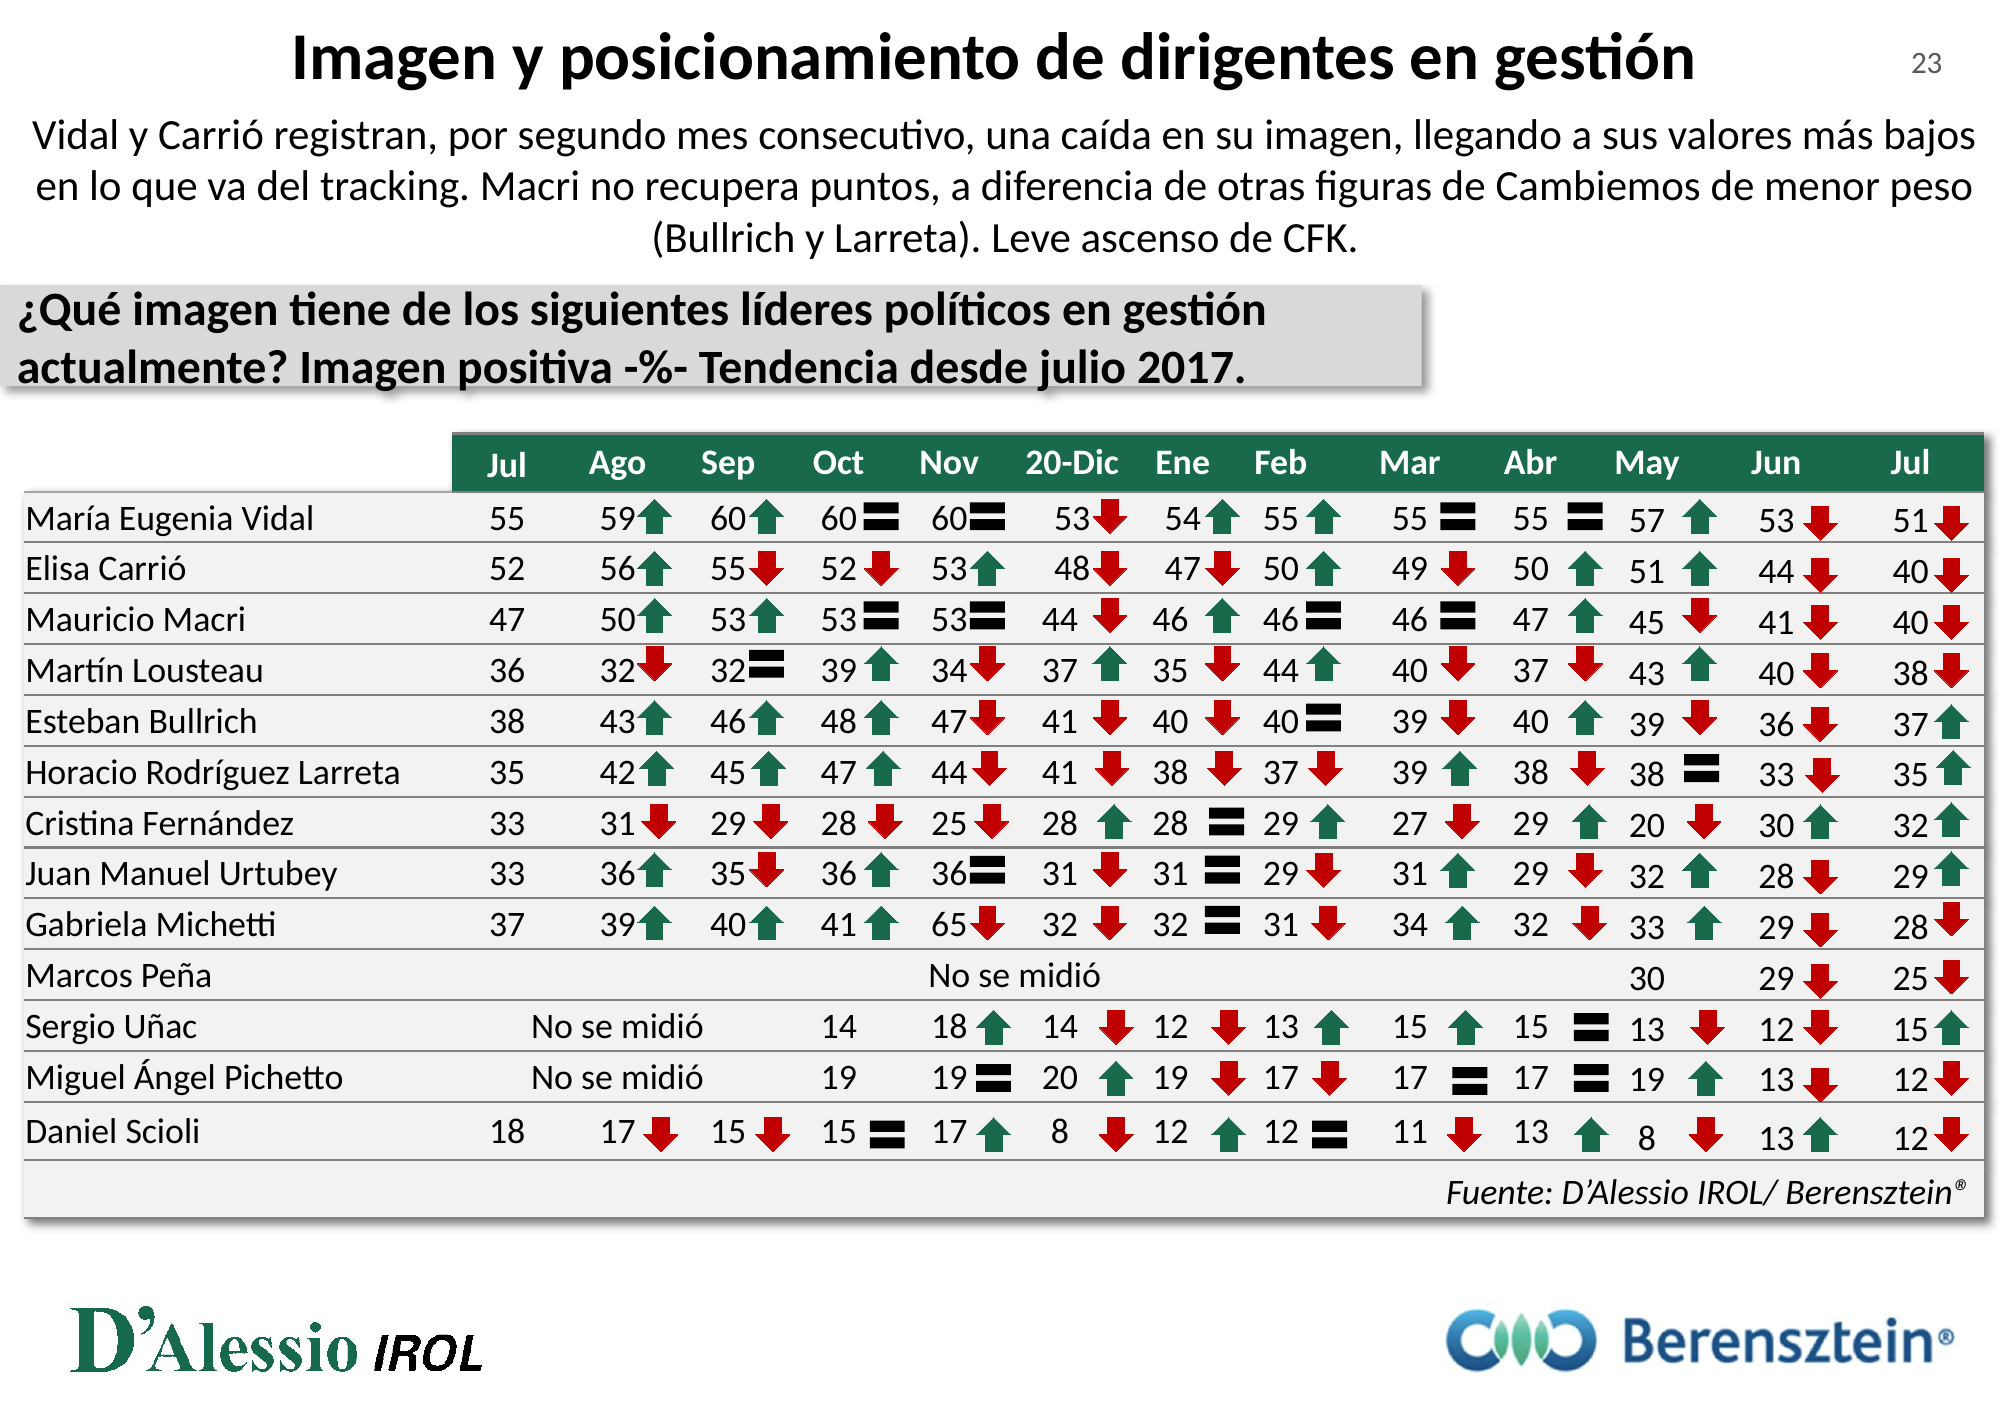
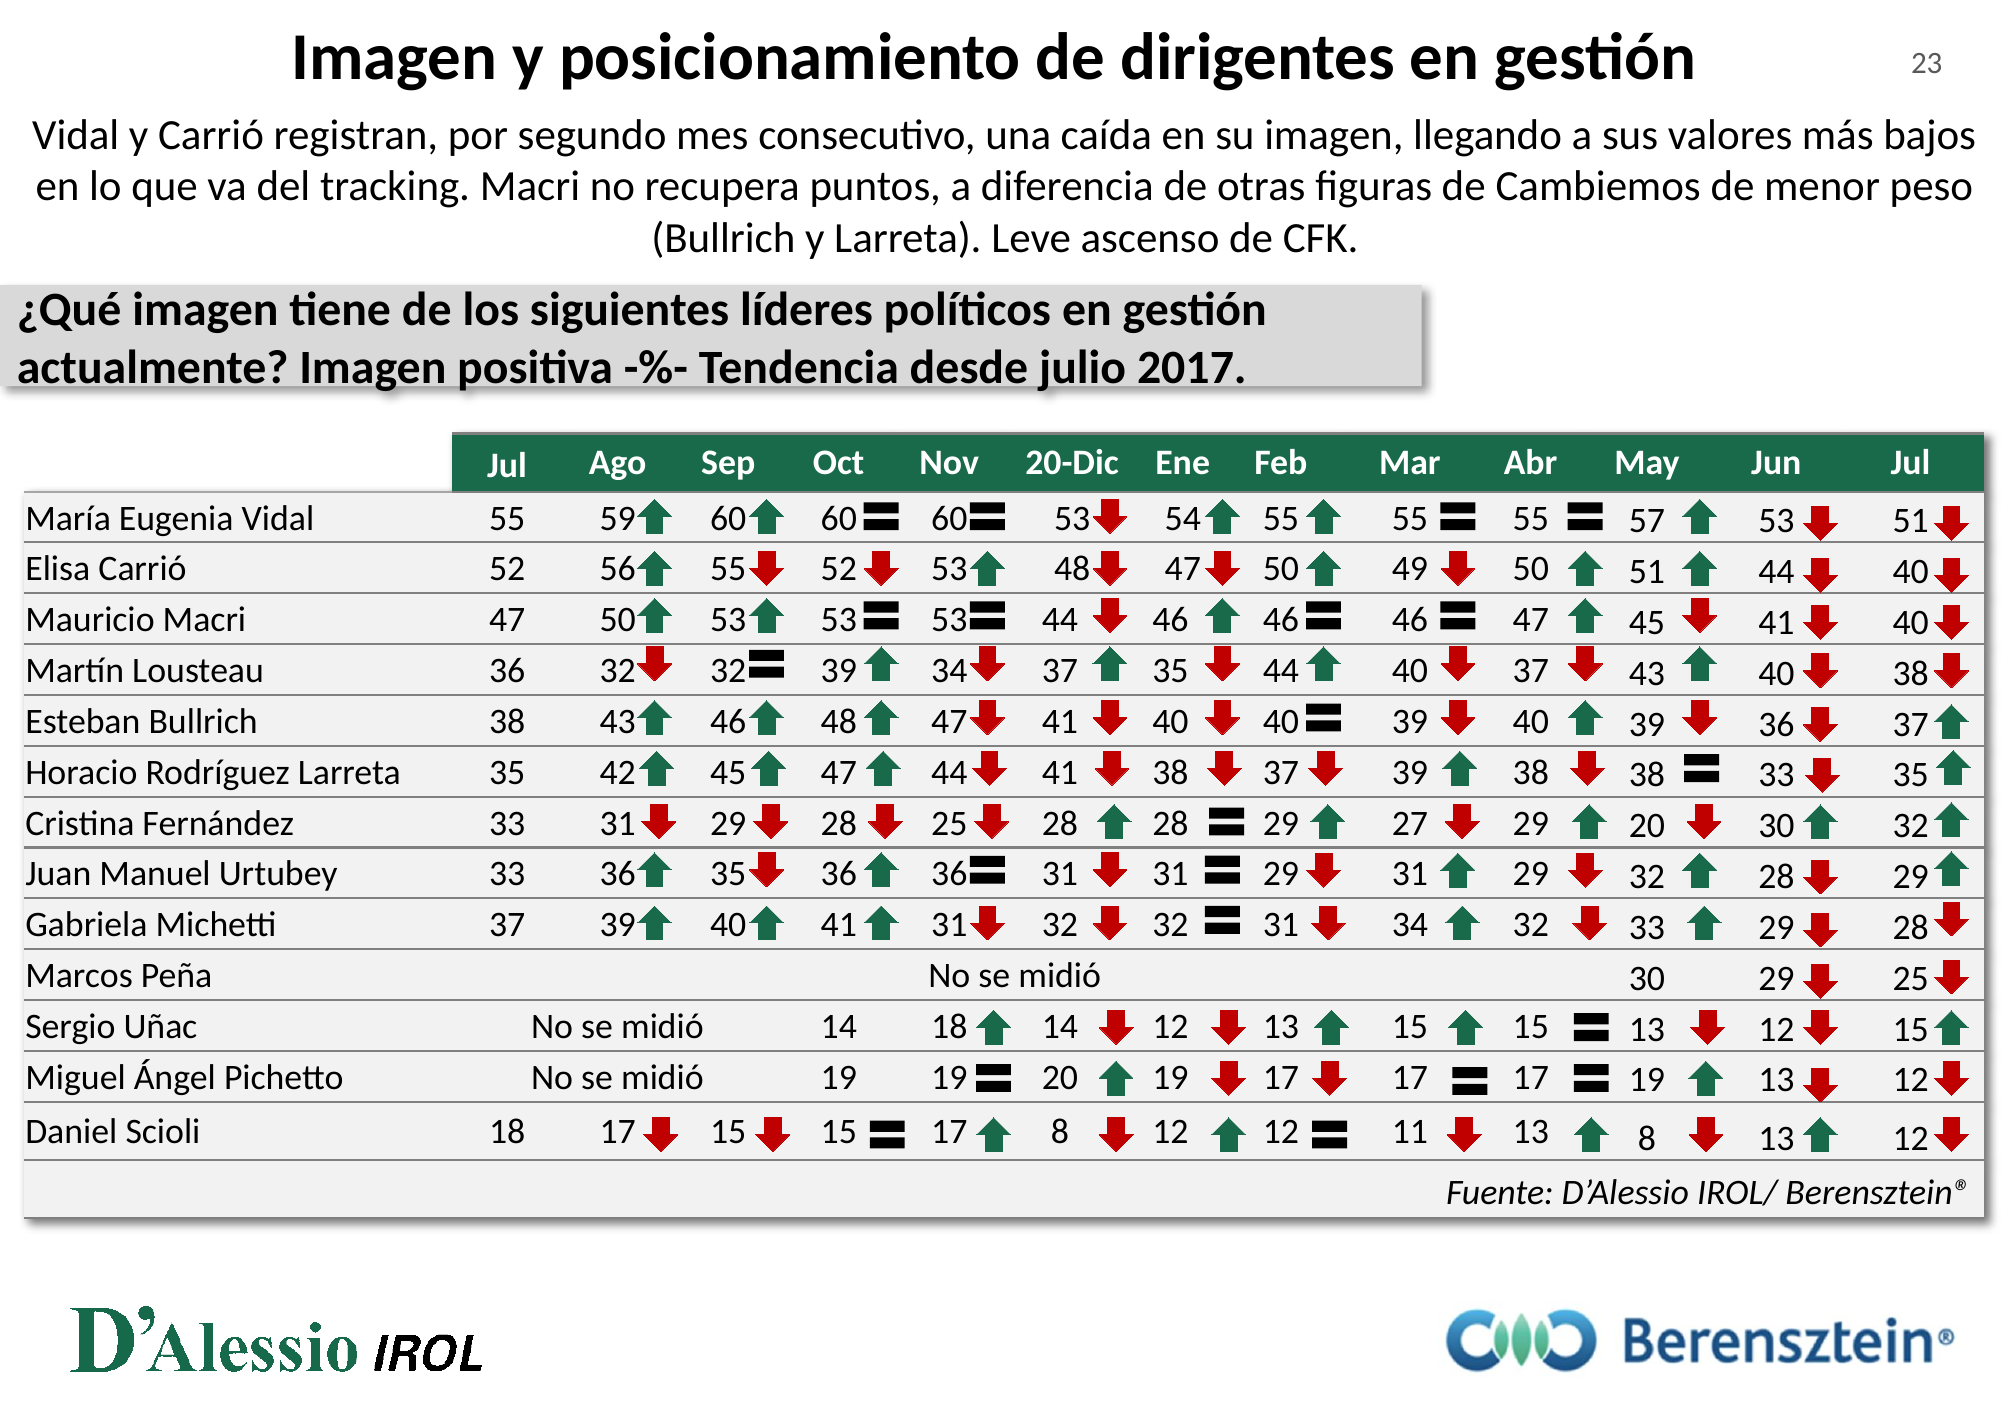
41 65: 65 -> 31 (949, 925)
